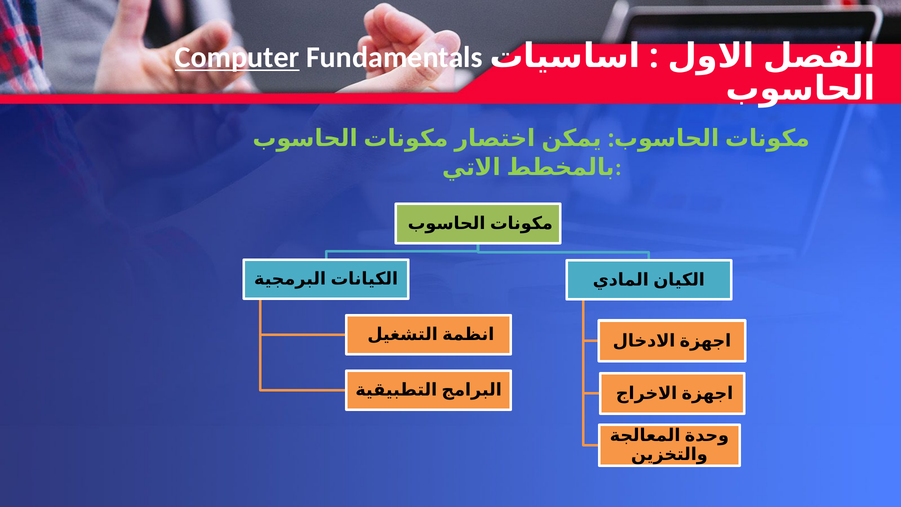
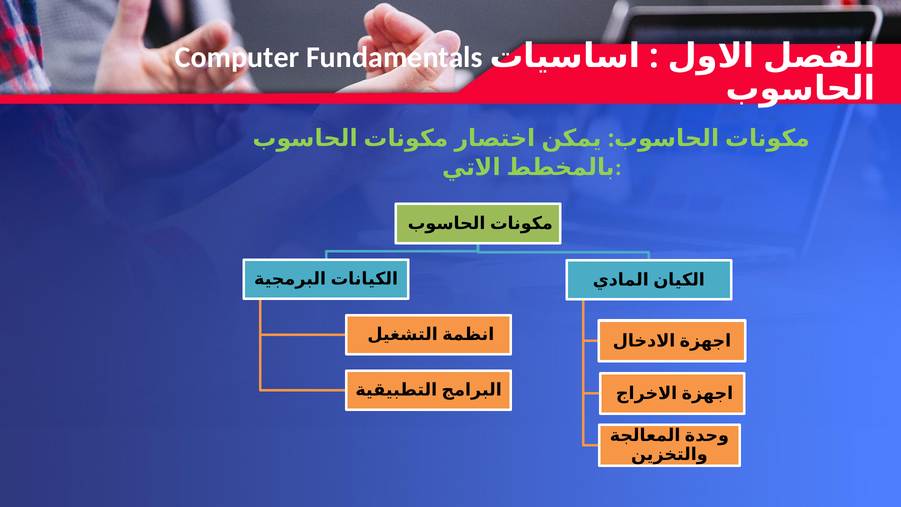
Computer underline: present -> none (237, 57)
